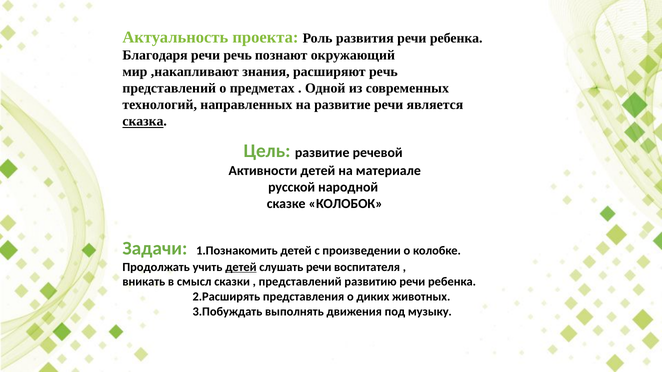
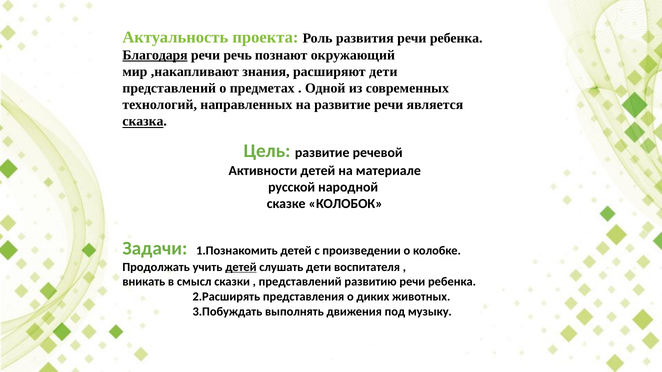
Благодаря underline: none -> present (155, 55)
расширяют речь: речь -> дети (383, 72)
слушать речи: речи -> дети (319, 267)
